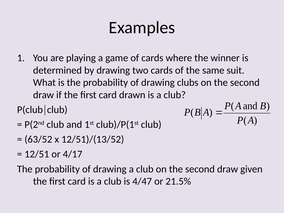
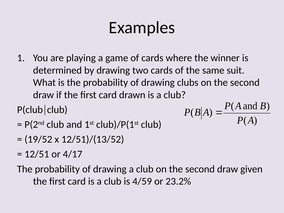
63/52: 63/52 -> 19/52 (38, 139)
4/47: 4/47 -> 4/59 (142, 181)
21.5%: 21.5% -> 23.2% (178, 181)
